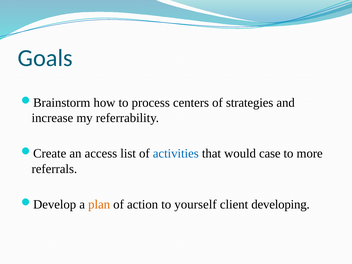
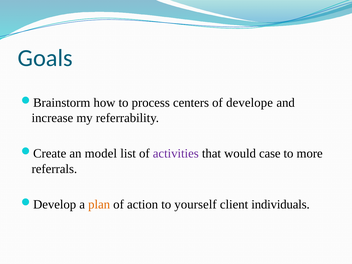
strategies: strategies -> develope (250, 103)
access: access -> model (101, 154)
activities colour: blue -> purple (176, 154)
developing: developing -> individuals (281, 204)
